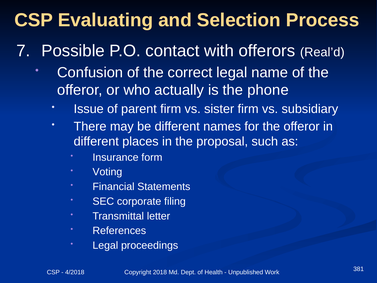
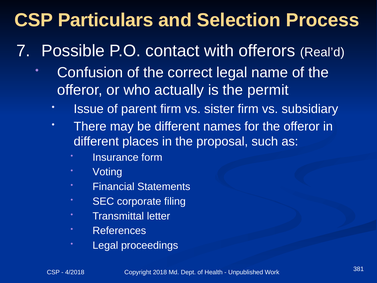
Evaluating: Evaluating -> Particulars (106, 20)
phone: phone -> permit (268, 90)
